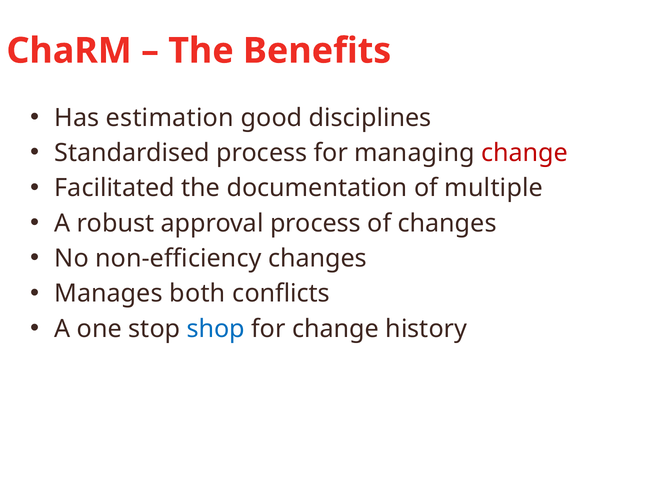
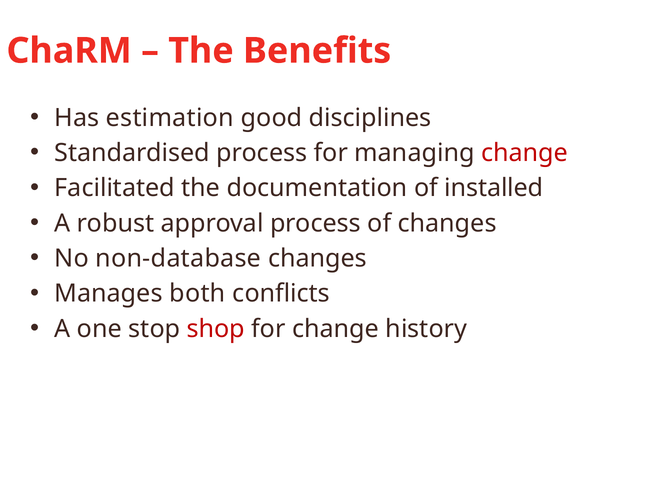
multiple: multiple -> installed (494, 188)
non-efficiency: non-efficiency -> non-database (178, 259)
shop colour: blue -> red (216, 329)
